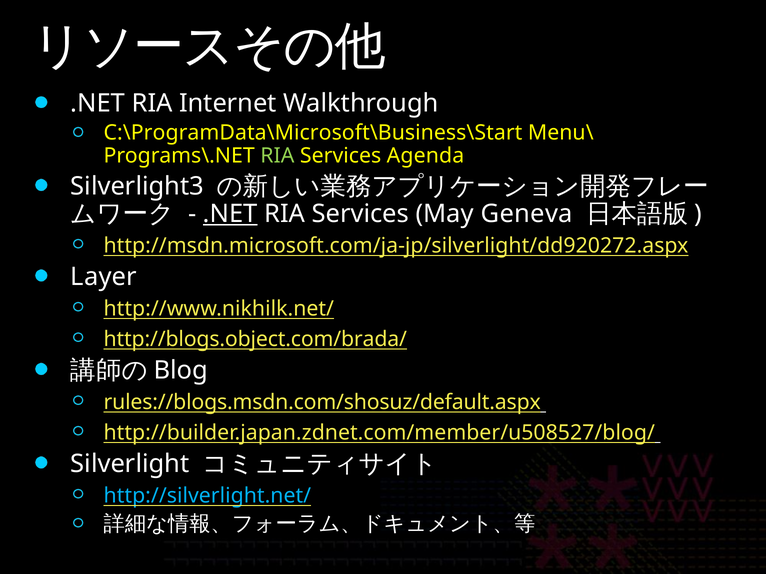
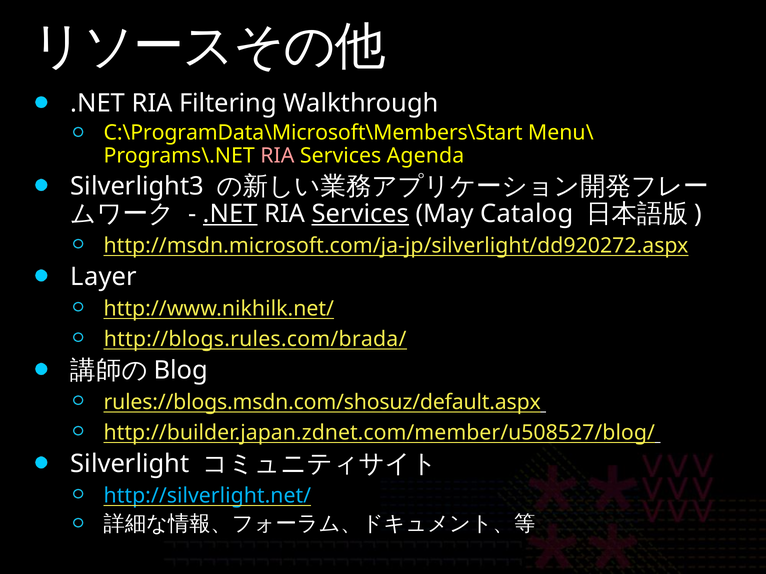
Internet: Internet -> Filtering (228, 103)
C:\ProgramData\Microsoft\Business\Start: C:\ProgramData\Microsoft\Business\Start -> C:\ProgramData\Microsoft\Members\Start (313, 133)
RIA colour: light green -> pink (277, 156)
Services underline: none -> present (360, 214)
Geneva: Geneva -> Catalog (527, 214)
http://blogs.object.com/brada/: http://blogs.object.com/brada/ -> http://blogs.rules.com/brada/ (255, 340)
